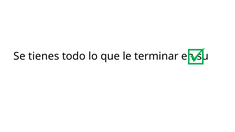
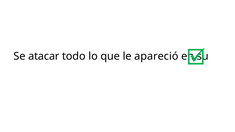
tienes: tienes -> atacar (44, 56)
terminar: terminar -> apareció (156, 56)
